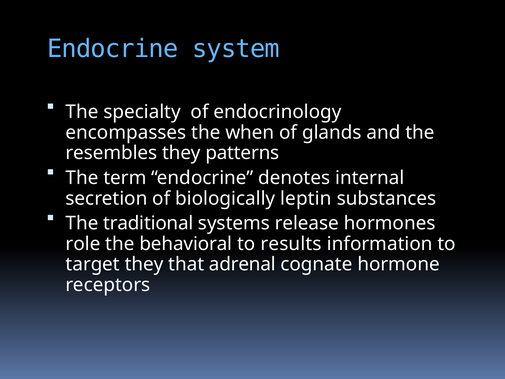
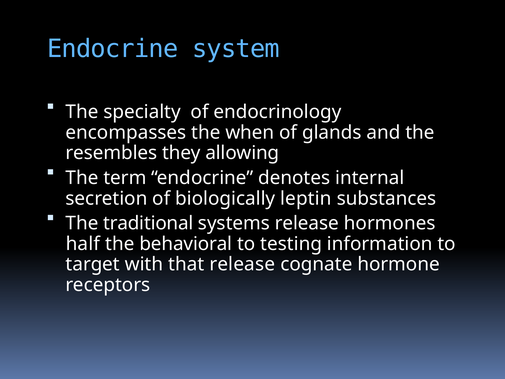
patterns: patterns -> allowing (242, 153)
role: role -> half (83, 244)
results: results -> testing (291, 244)
target they: they -> with (144, 264)
that adrenal: adrenal -> release (242, 264)
